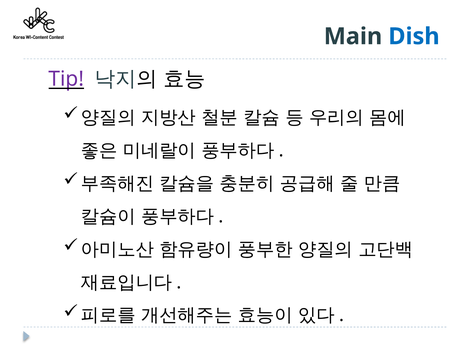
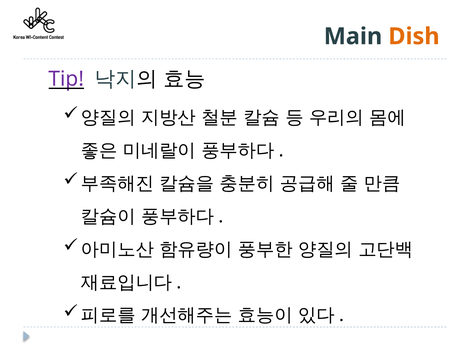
Dish colour: blue -> orange (414, 36)
